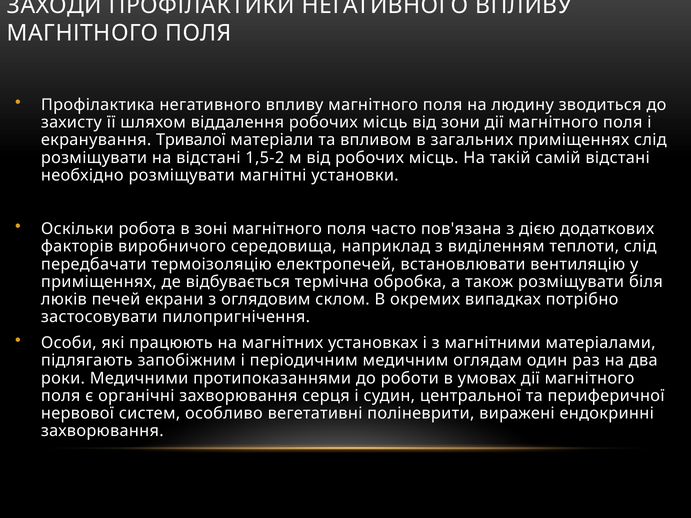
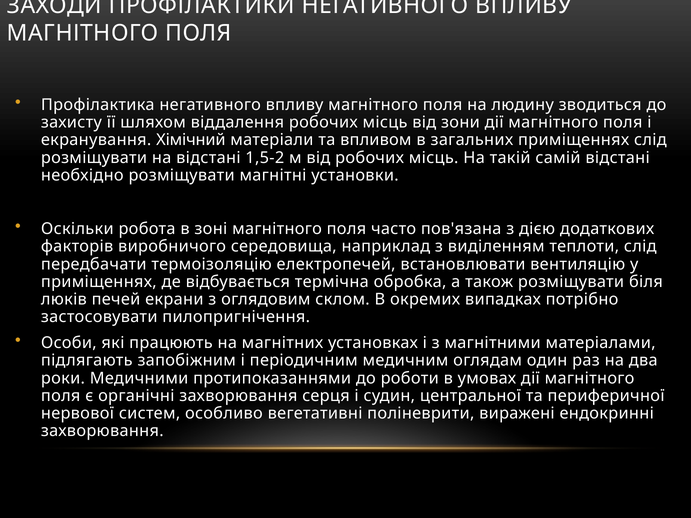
Тривалої: Тривалої -> Хімічний (191, 140)
